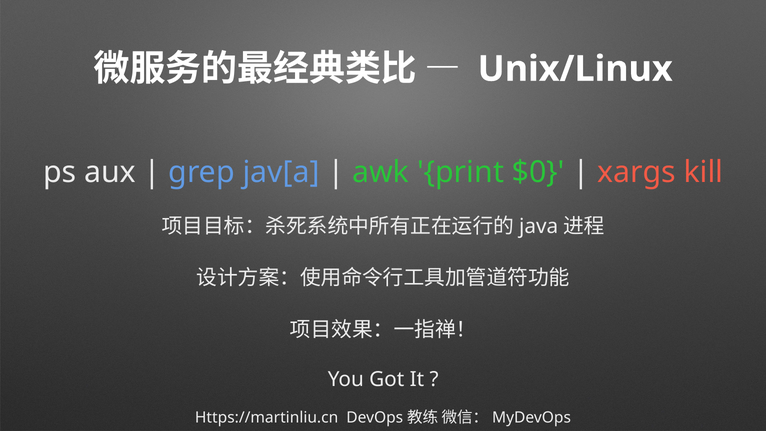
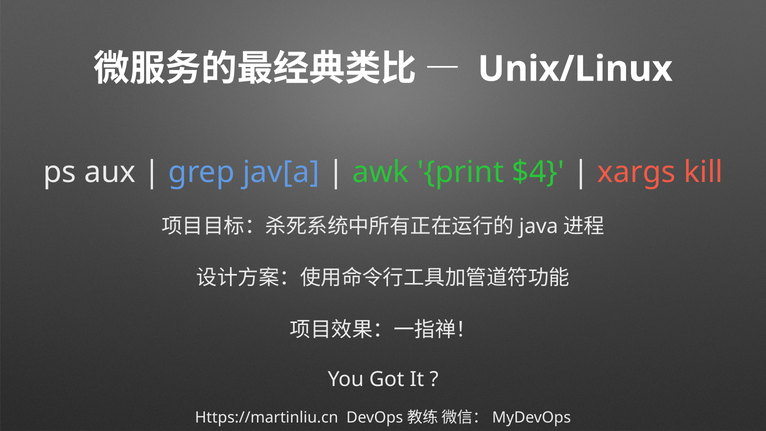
$0: $0 -> $4 (538, 172)
